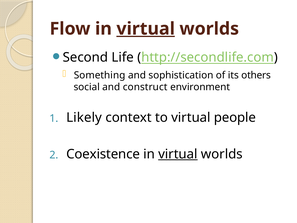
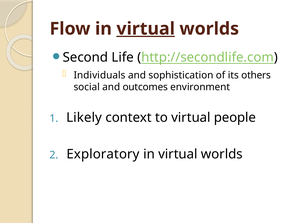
Something: Something -> Individuals (100, 75)
construct: construct -> outcomes (145, 87)
Coexistence: Coexistence -> Exploratory (103, 154)
virtual underline: present -> none (178, 154)
